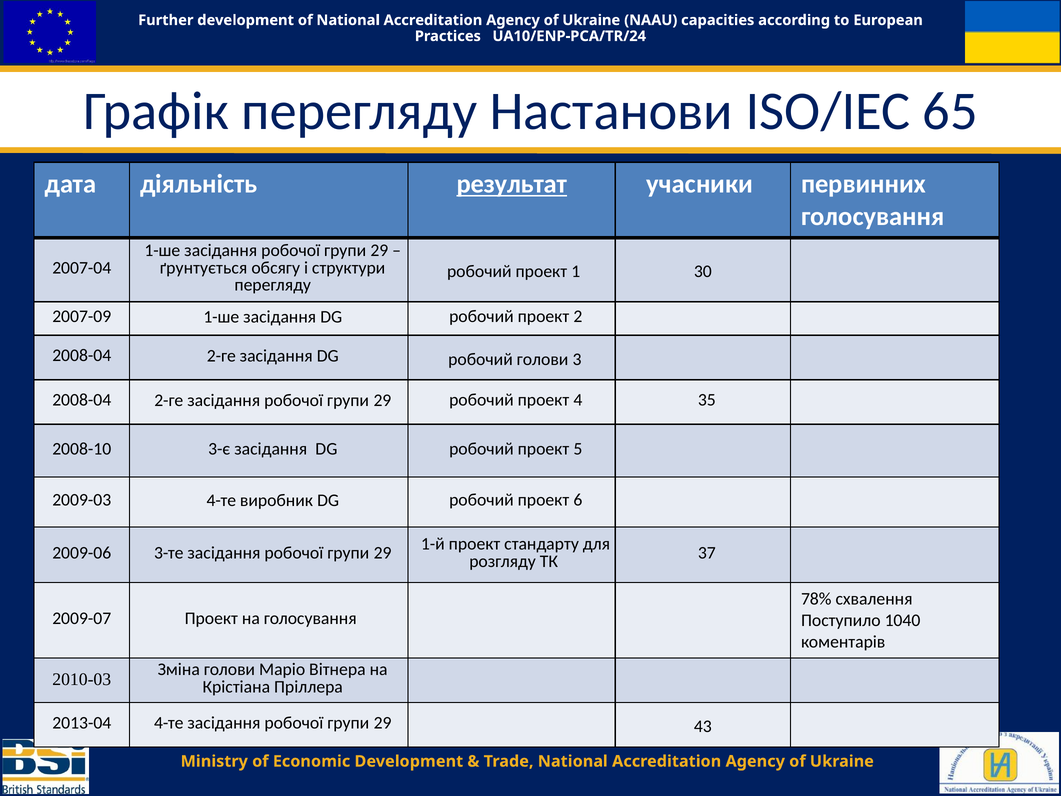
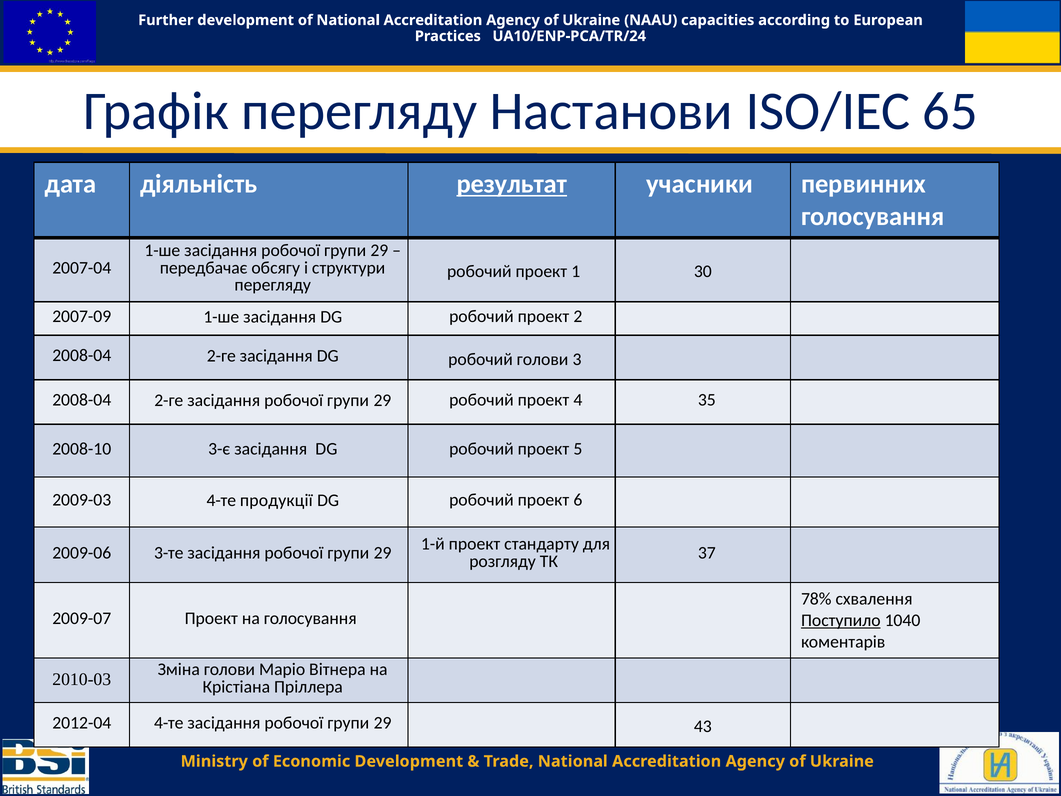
ґрунтується: ґрунтується -> передбачає (204, 268)
виробник: виробник -> продукції (276, 500)
Поступило underline: none -> present (841, 620)
2013-04: 2013-04 -> 2012-04 (82, 723)
